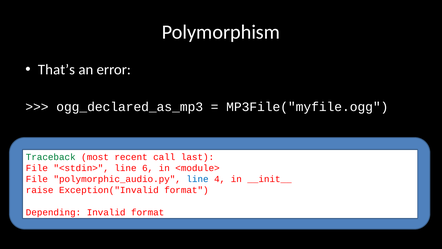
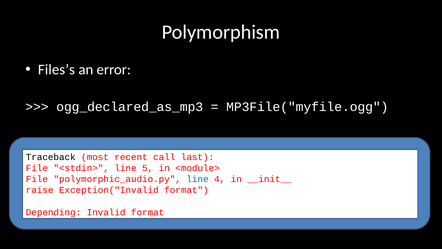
That’s: That’s -> Files’s (56, 70)
Traceback colour: green -> black (51, 157)
6: 6 -> 5 (148, 168)
